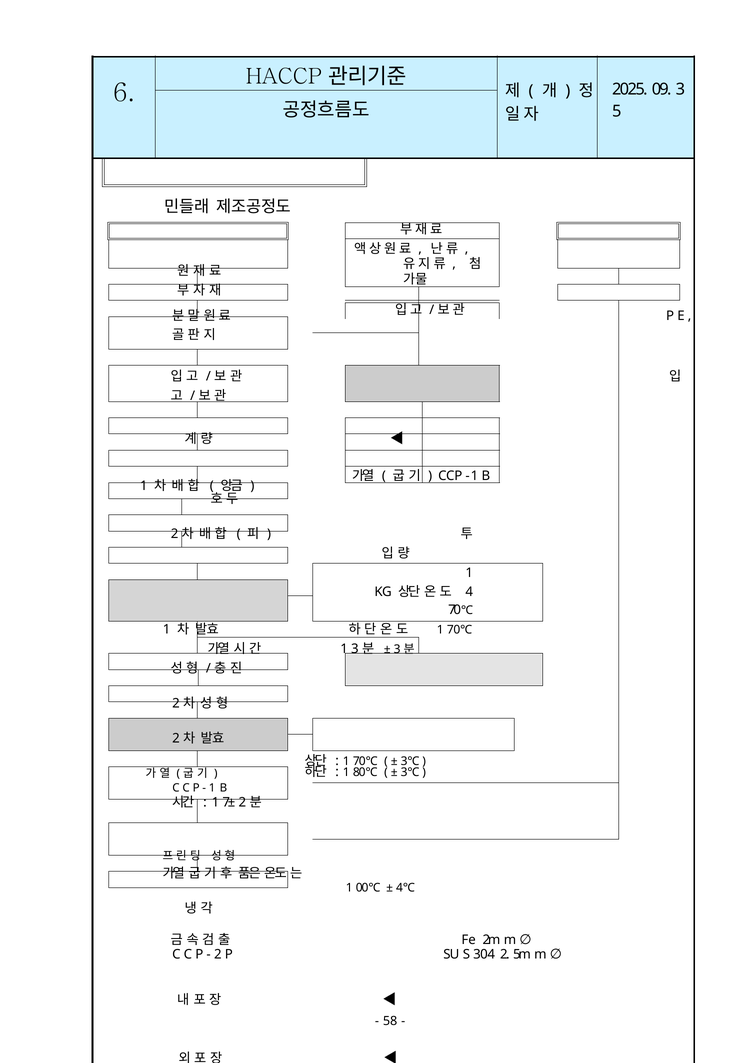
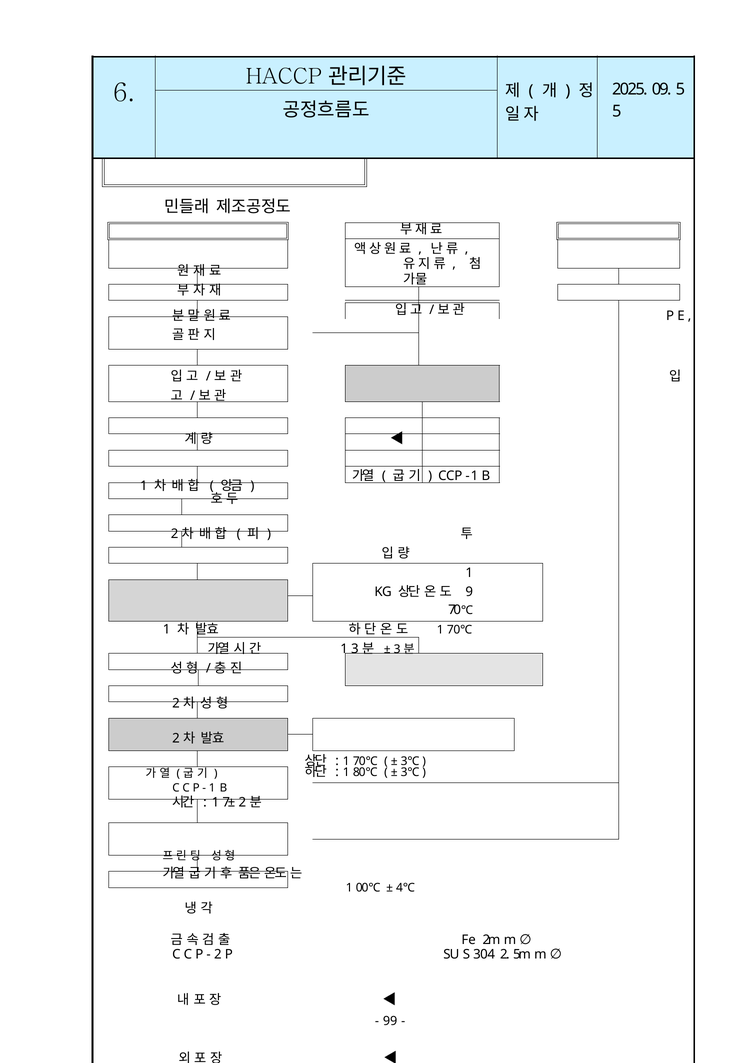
09 3: 3 -> 5 (680, 89)
4: 4 -> 9 (469, 592)
58: 58 -> 99 (390, 1021)
